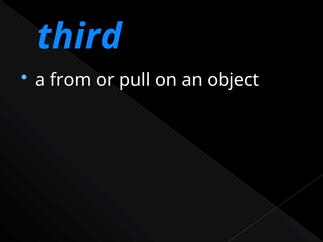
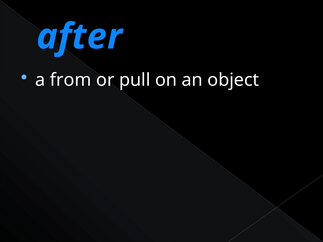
third: third -> after (79, 37)
